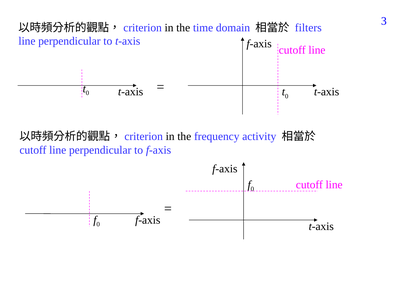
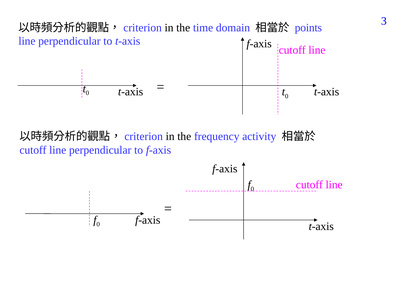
filters: filters -> points (308, 28)
